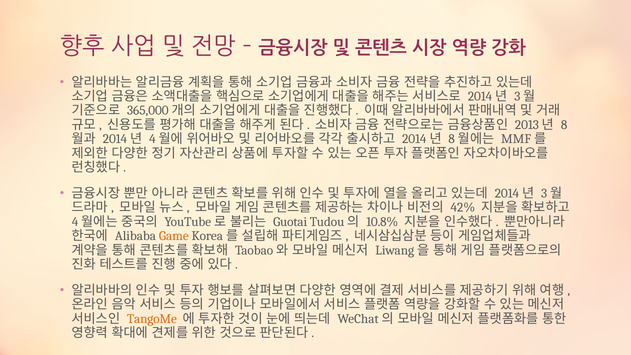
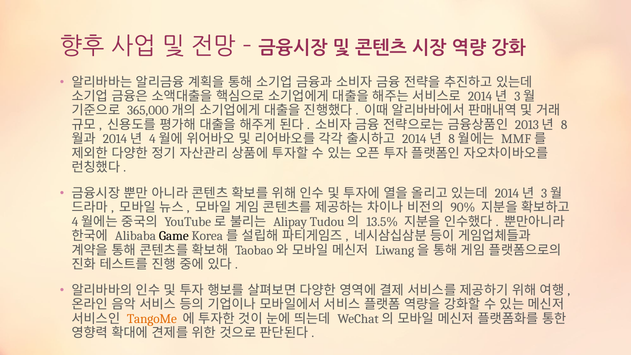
42%: 42% -> 90% (463, 208)
Guotai: Guotai -> Alipay (290, 222)
10.8%: 10.8% -> 13.5% (382, 222)
Game colour: orange -> black (174, 236)
